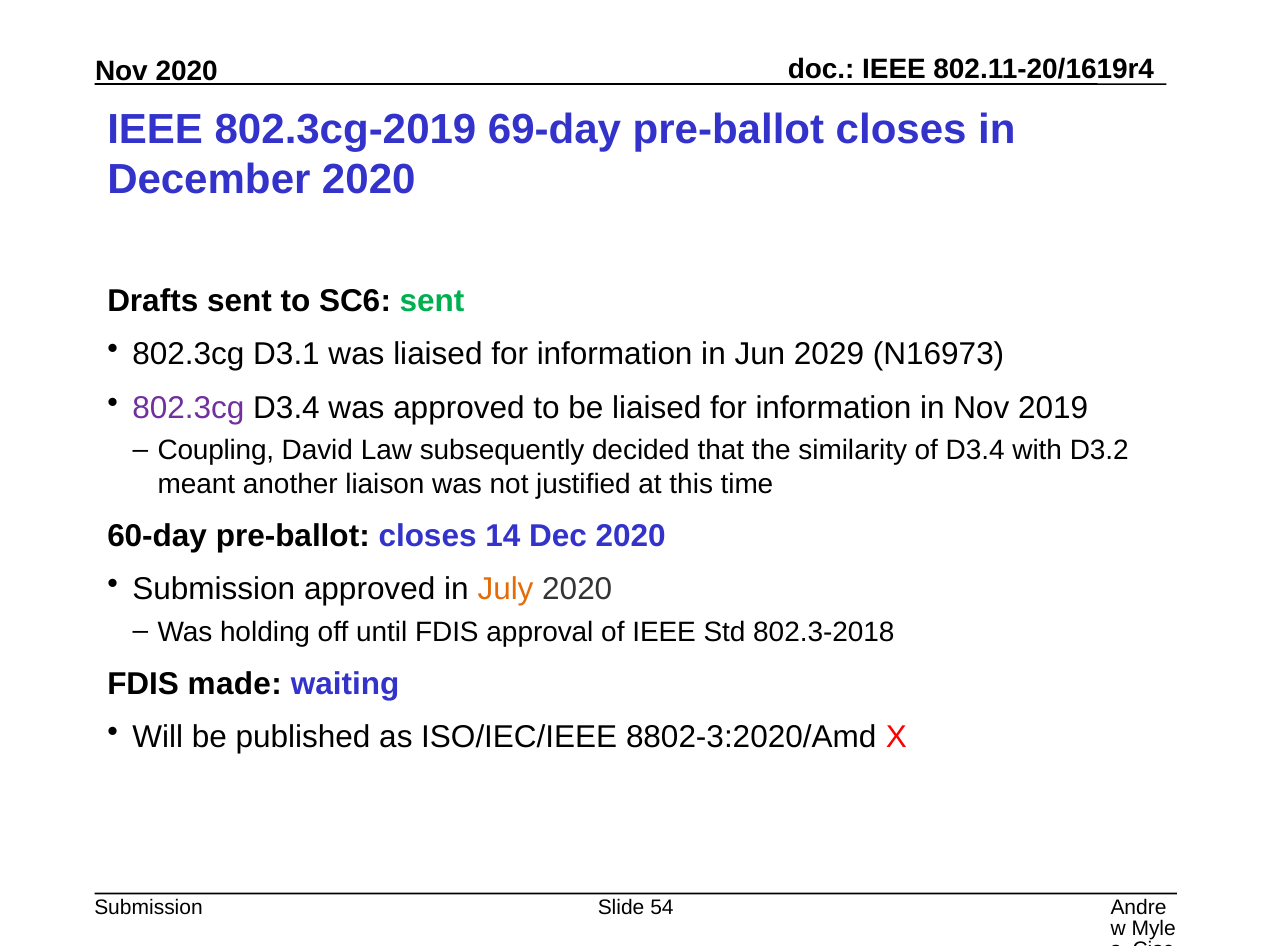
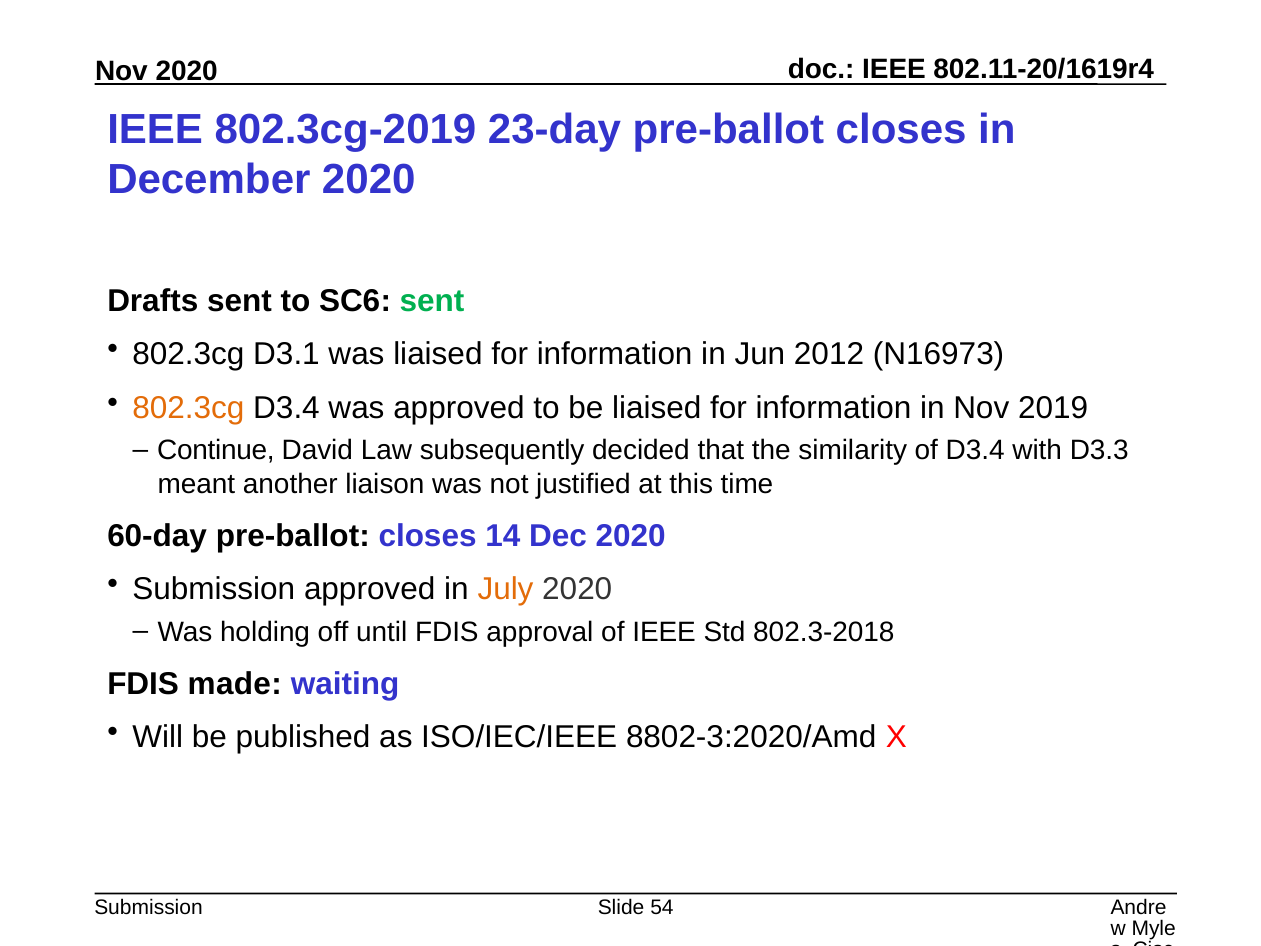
69-day: 69-day -> 23-day (555, 129)
2029: 2029 -> 2012 (829, 354)
802.3cg colour: purple -> orange (188, 408)
Coupling: Coupling -> Continue (216, 450)
D3.2: D3.2 -> D3.3 (1099, 450)
